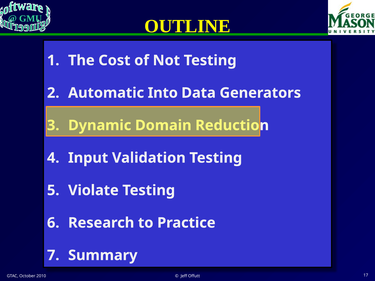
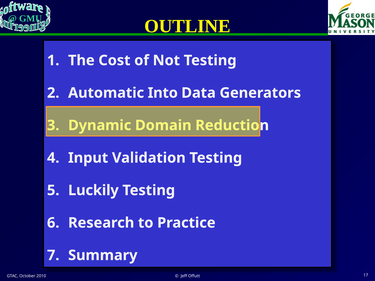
Violate: Violate -> Luckily (93, 190)
